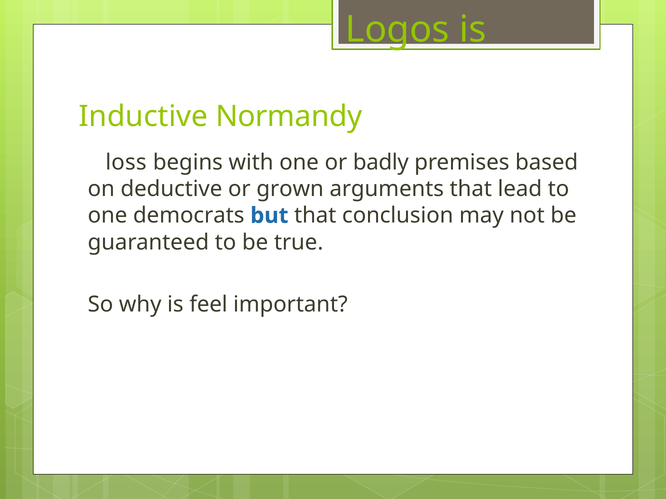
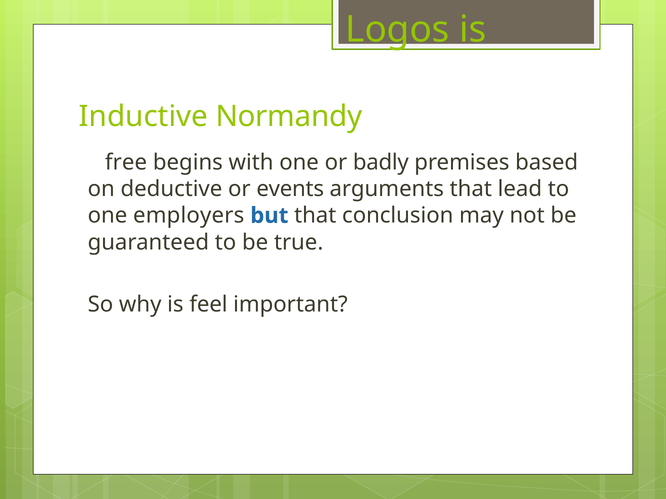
loss: loss -> free (126, 163)
grown: grown -> events (290, 189)
democrats: democrats -> employers (189, 216)
